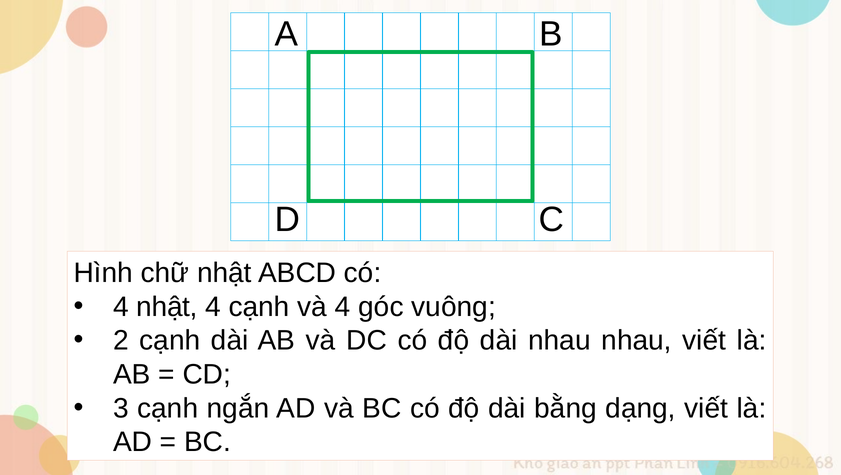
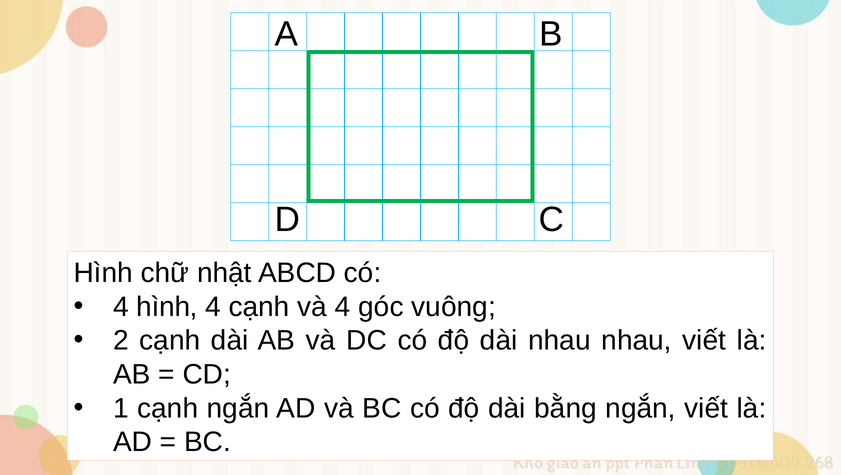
4 nhật: nhật -> hình (167, 306)
3: 3 -> 1 (121, 408)
bằng dạng: dạng -> ngắn (641, 408)
